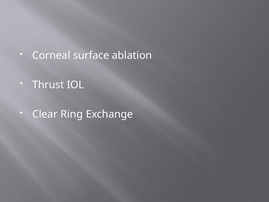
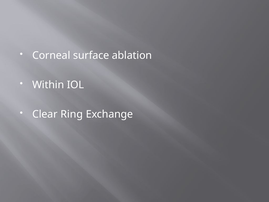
Thrust: Thrust -> Within (48, 85)
